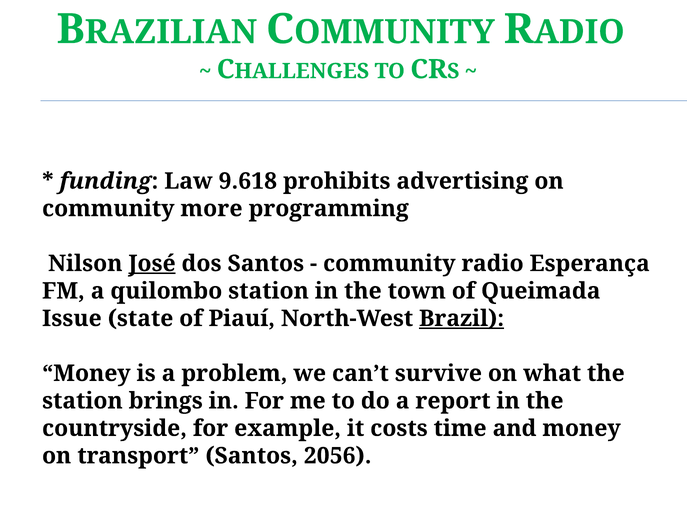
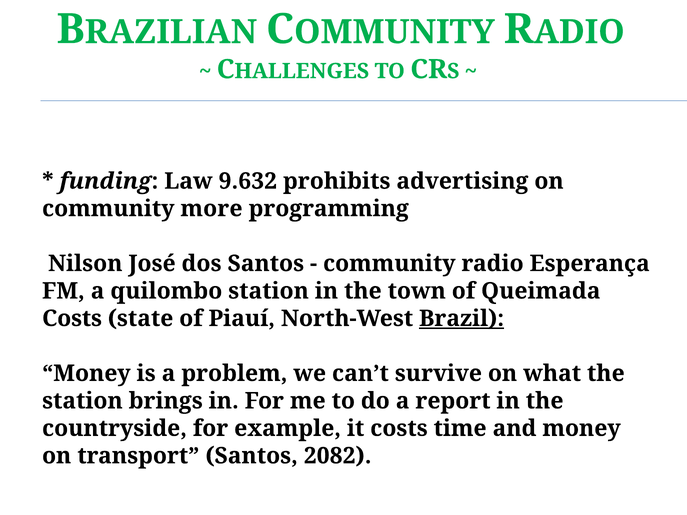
9.618: 9.618 -> 9.632 (248, 181)
José underline: present -> none (152, 264)
Issue: Issue -> Costs (72, 319)
2056: 2056 -> 2082 (338, 456)
